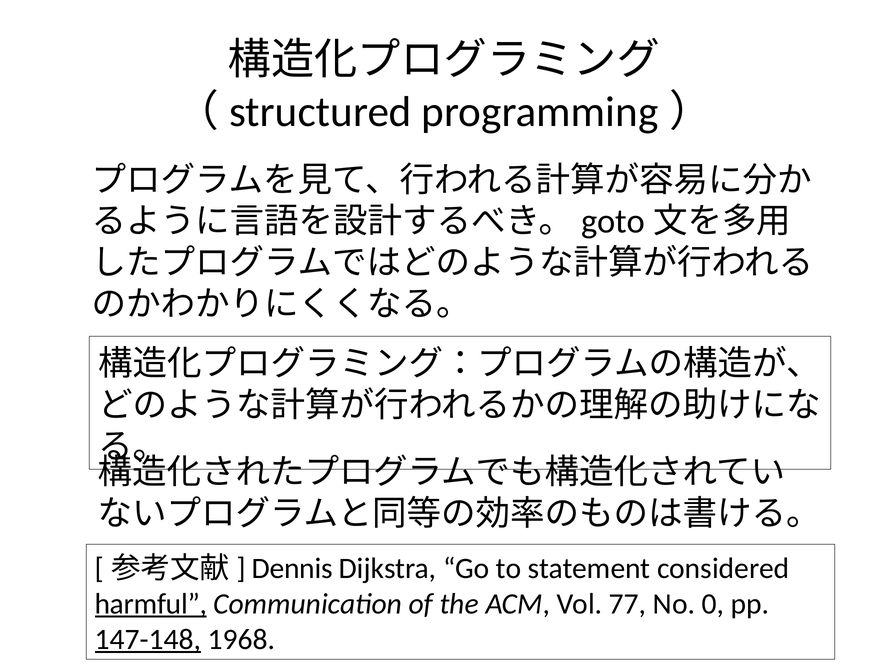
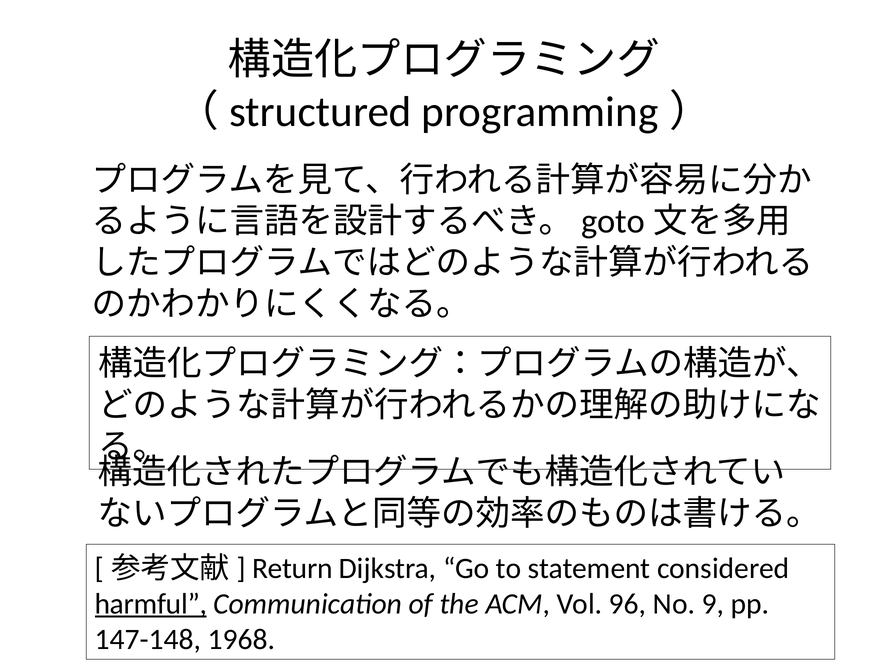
Dennis: Dennis -> Return (292, 568)
77: 77 -> 96 (628, 604)
0: 0 -> 9 (713, 604)
147-148 underline: present -> none (148, 639)
